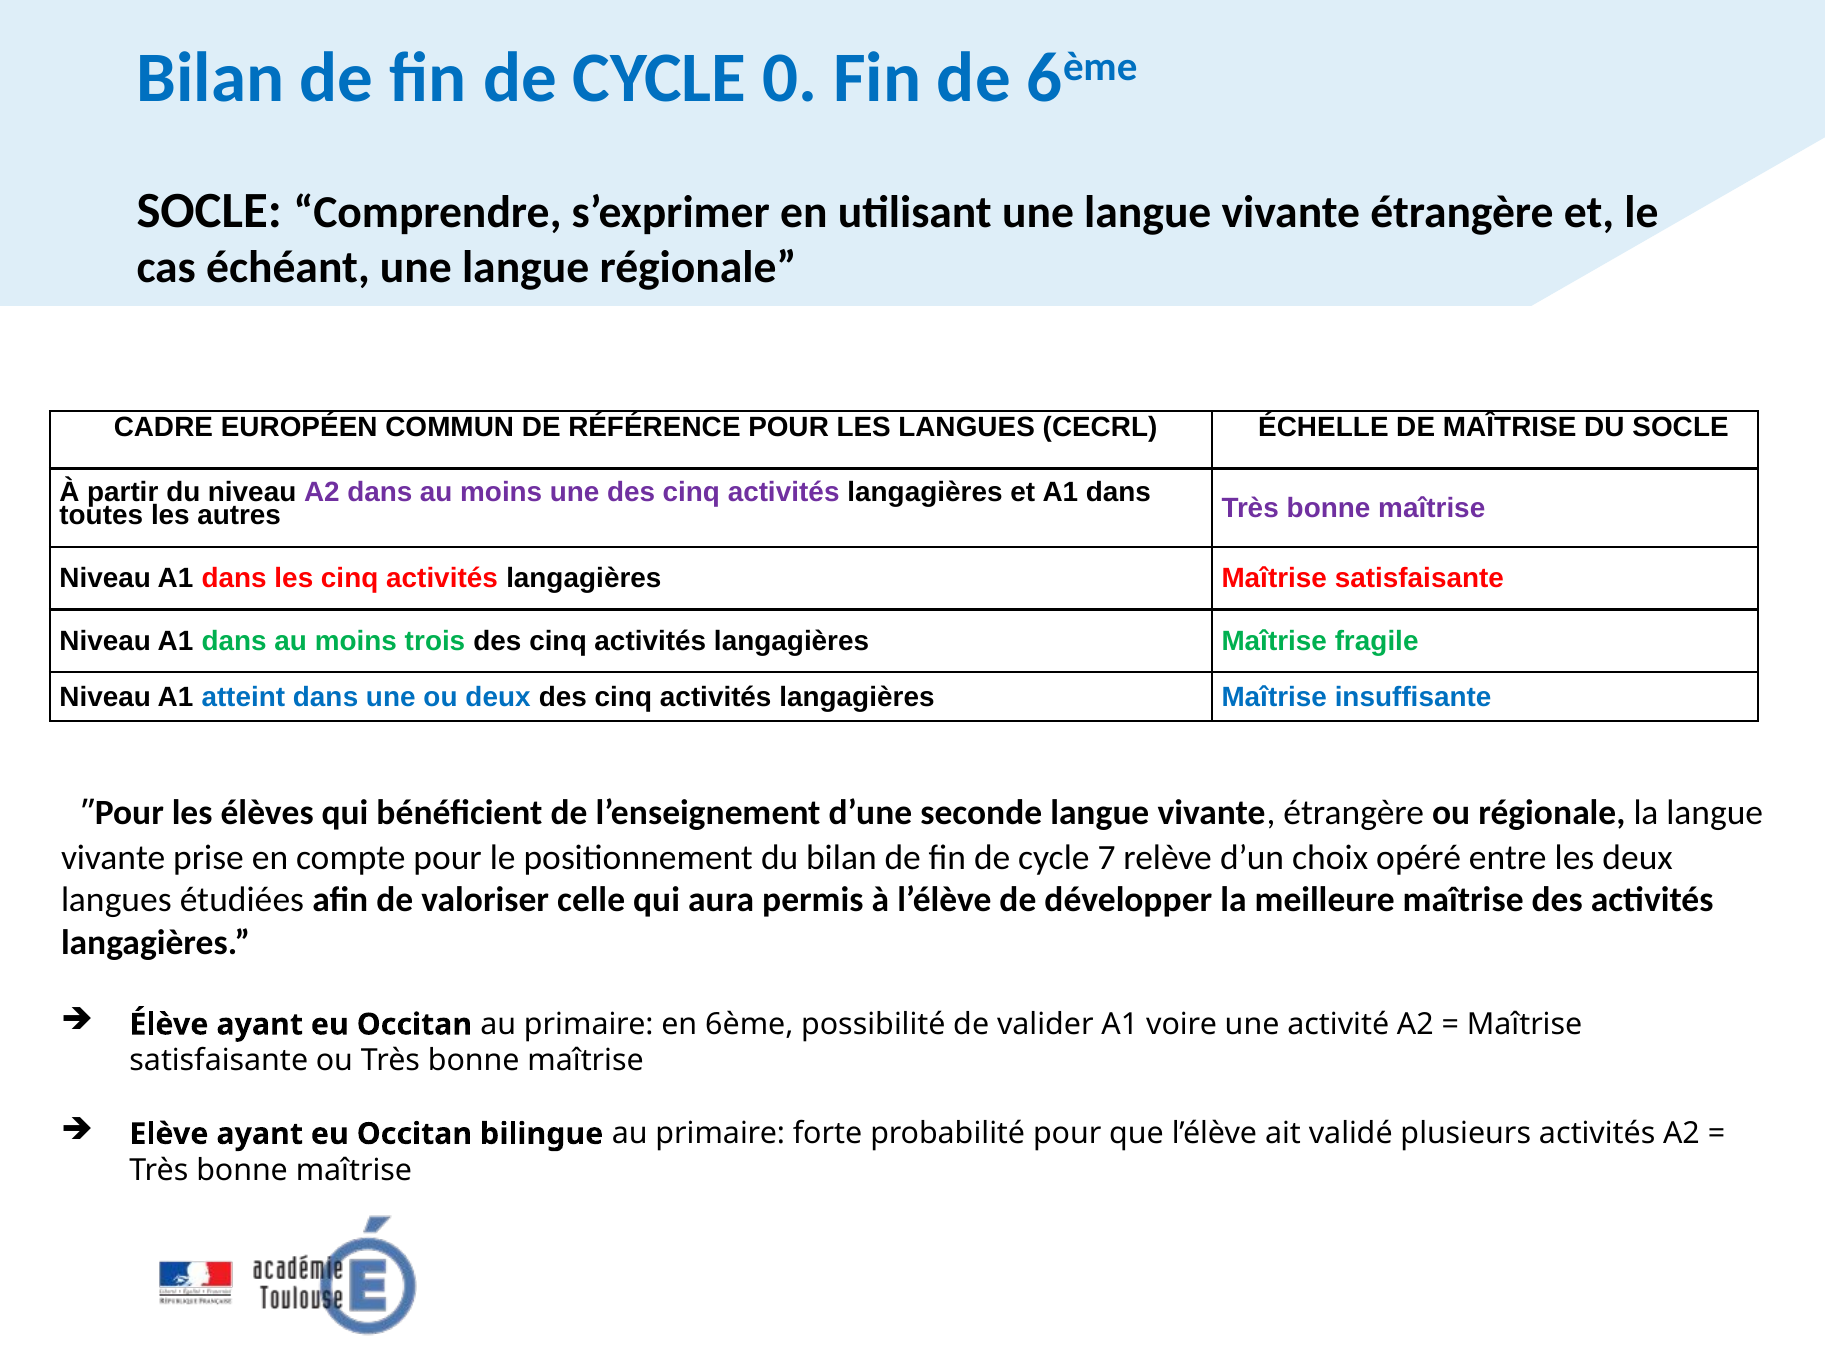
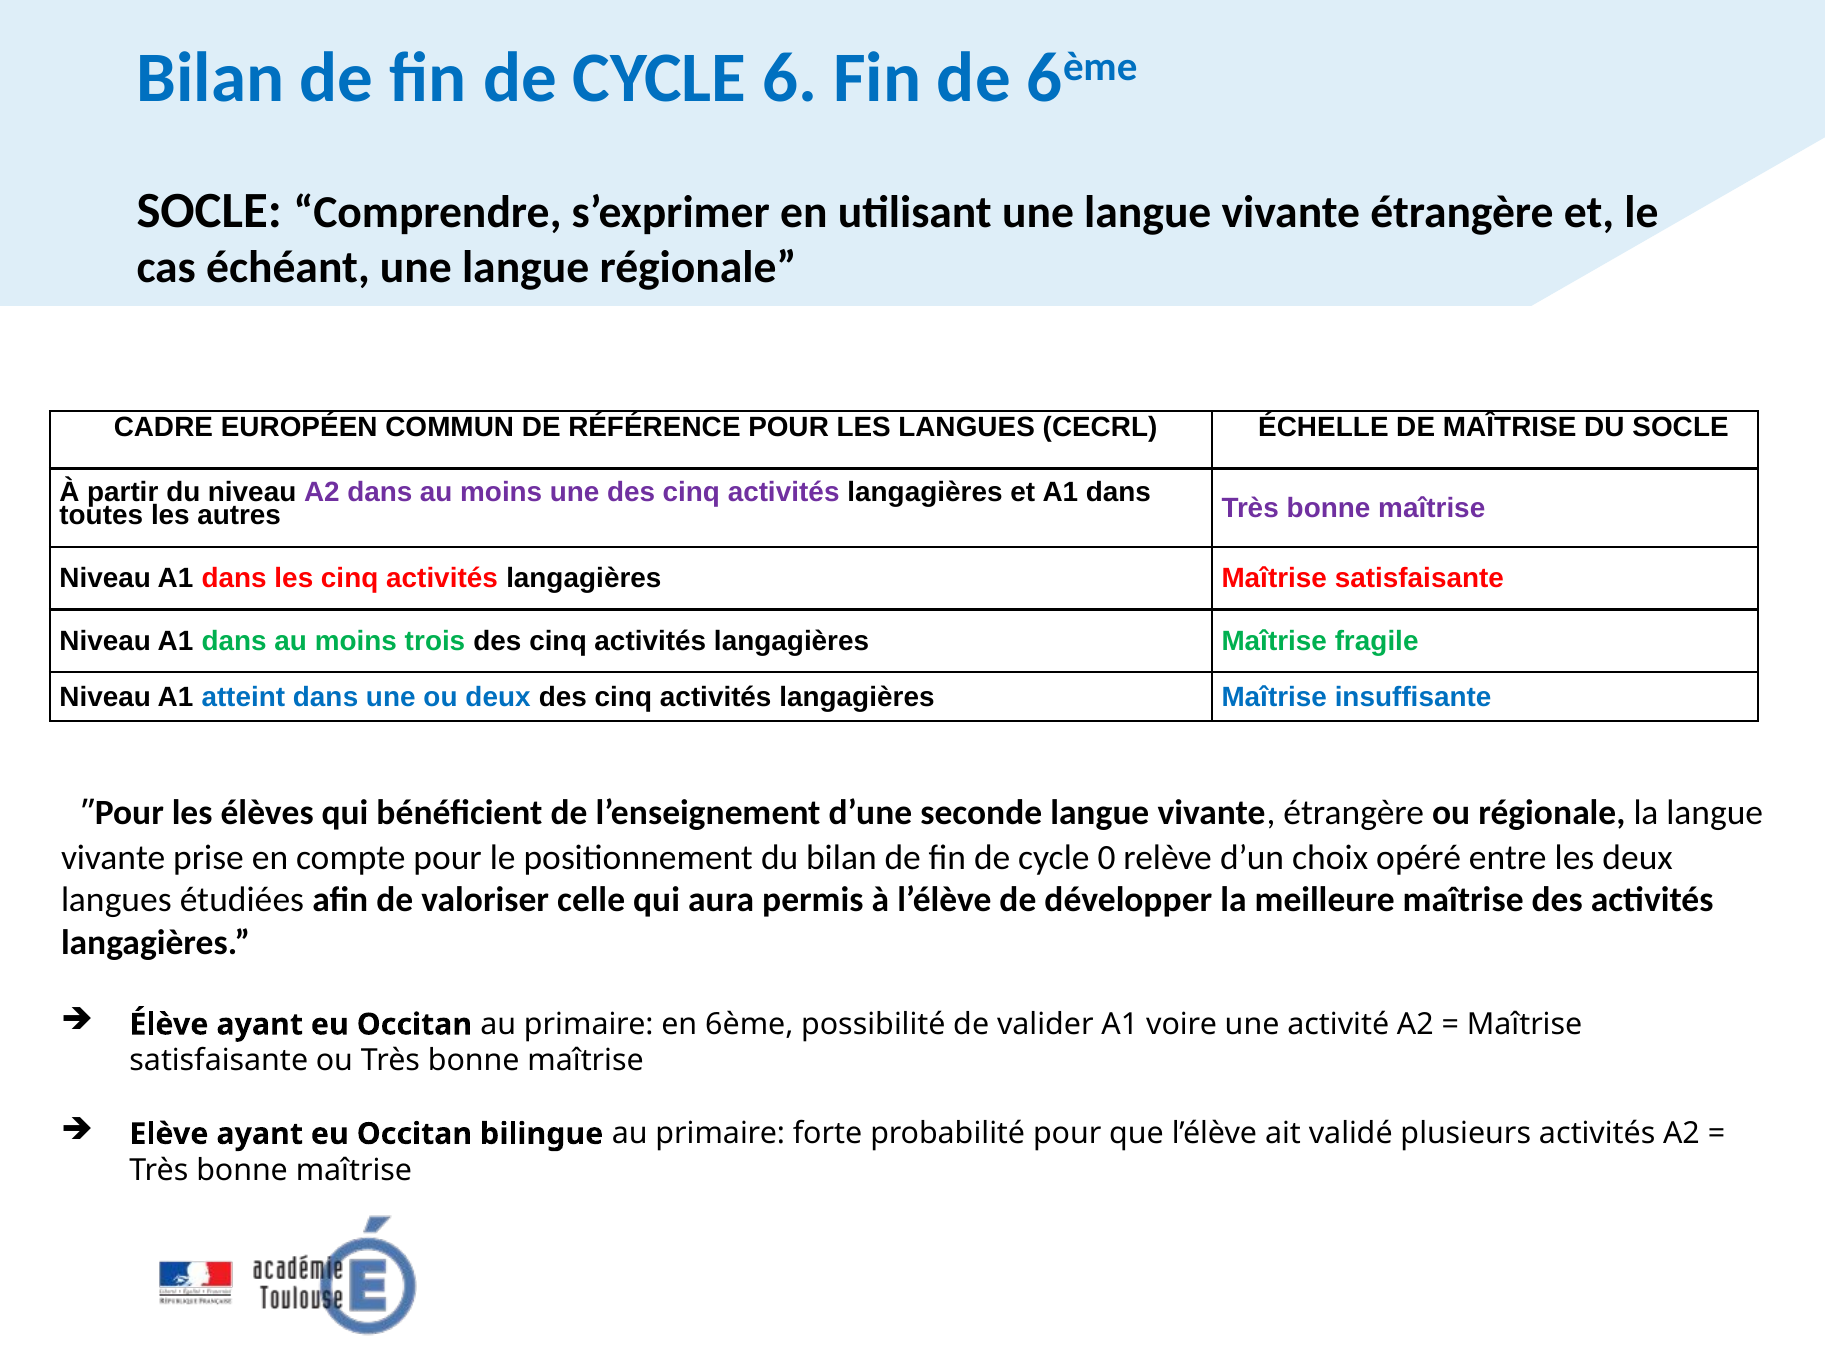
0: 0 -> 6 (790, 78)
7: 7 -> 0 (1107, 858)
